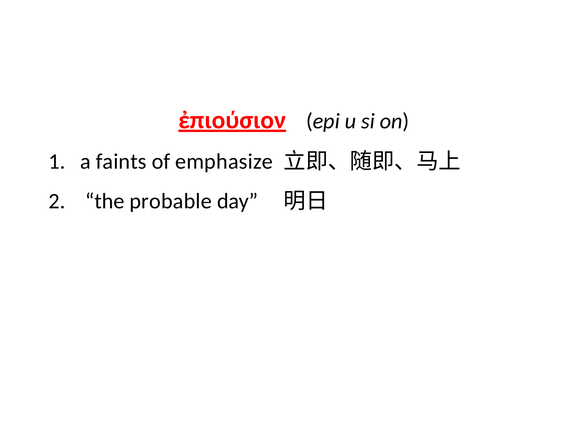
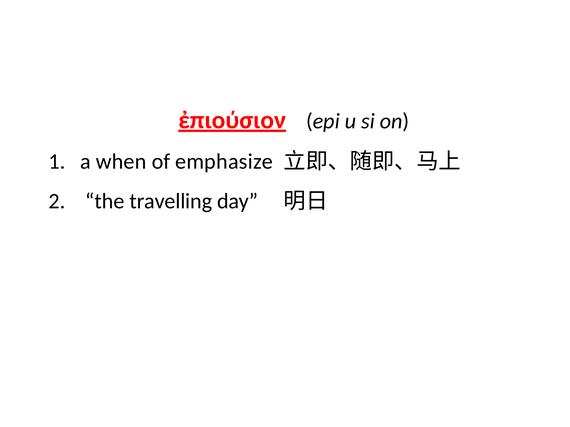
faints: faints -> when (121, 162)
probable: probable -> travelling (171, 201)
